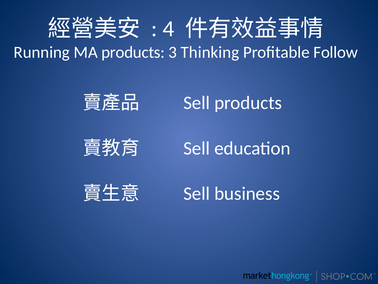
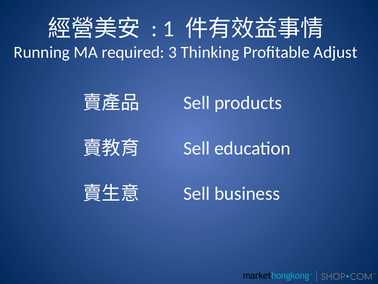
4: 4 -> 1 (168, 29)
MA products: products -> required (133, 52)
Follow: Follow -> Adjust (335, 52)
